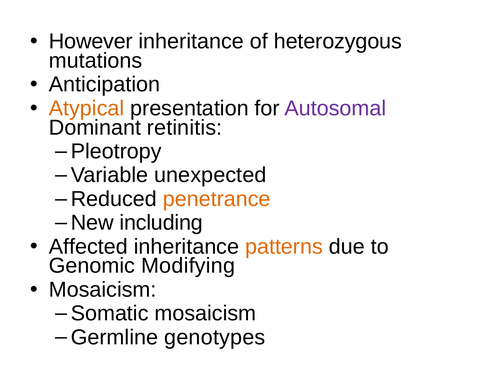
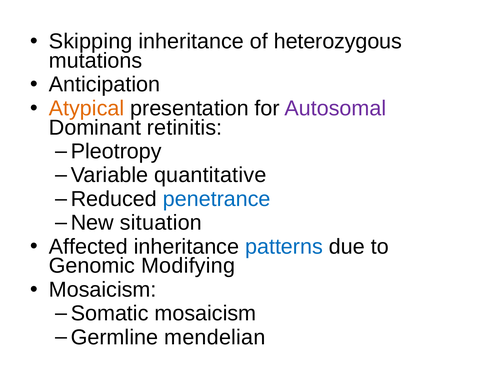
However: However -> Skipping (91, 41)
unexpected: unexpected -> quantitative (210, 175)
penetrance colour: orange -> blue (217, 199)
including: including -> situation (161, 223)
patterns colour: orange -> blue (284, 246)
genotypes: genotypes -> mendelian (215, 337)
